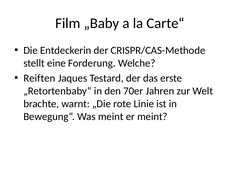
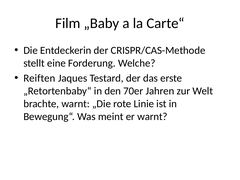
er meint: meint -> warnt (152, 116)
